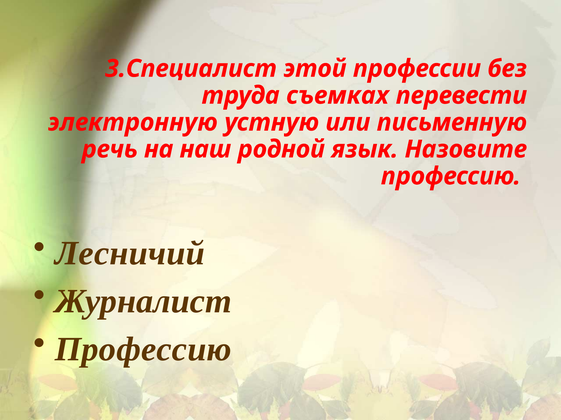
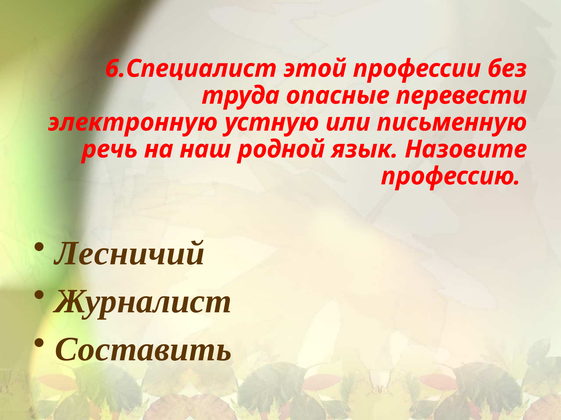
3.Специалист: 3.Специалист -> 6.Специалист (191, 69)
съемках: съемках -> опасные (338, 96)
Профессию: Профессию -> Составить (143, 350)
